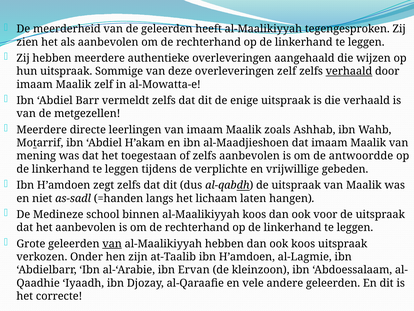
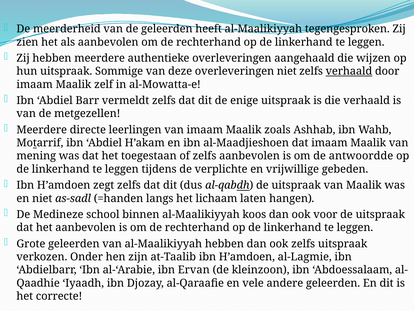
overleveringen zelf: zelf -> niet (287, 71)
van underline: present -> none (112, 243)
ook koos: koos -> zelfs (303, 243)
